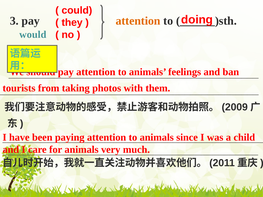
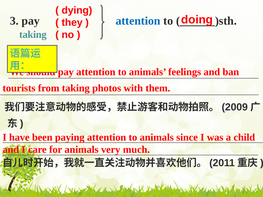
could: could -> dying (77, 10)
attention colour: orange -> blue (138, 21)
would: would -> taking (33, 35)
